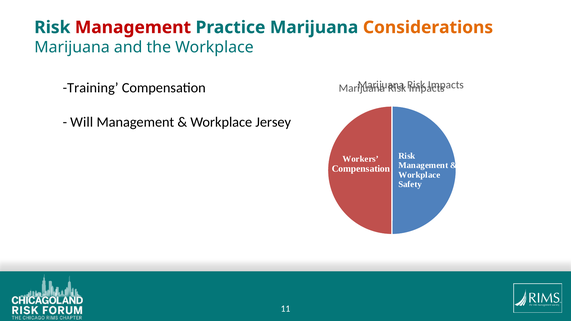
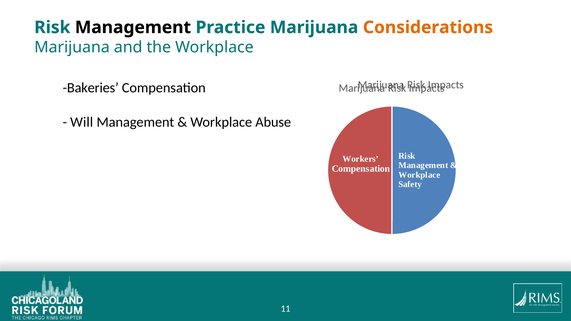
Management colour: red -> black (133, 27)
Training: Training -> Bakeries (91, 88)
Jersey: Jersey -> Abuse (273, 122)
